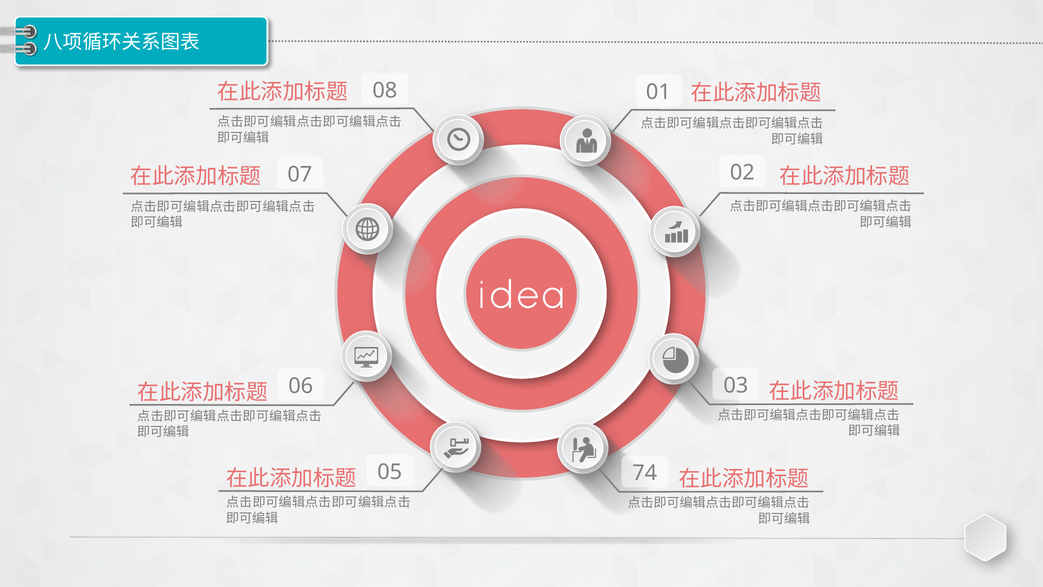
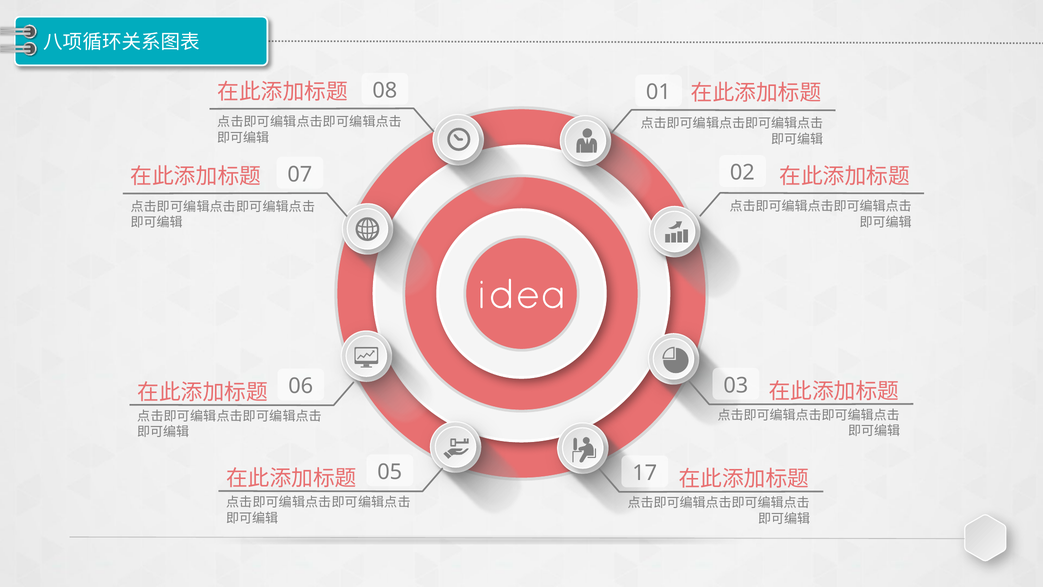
74: 74 -> 17 (645, 473)
